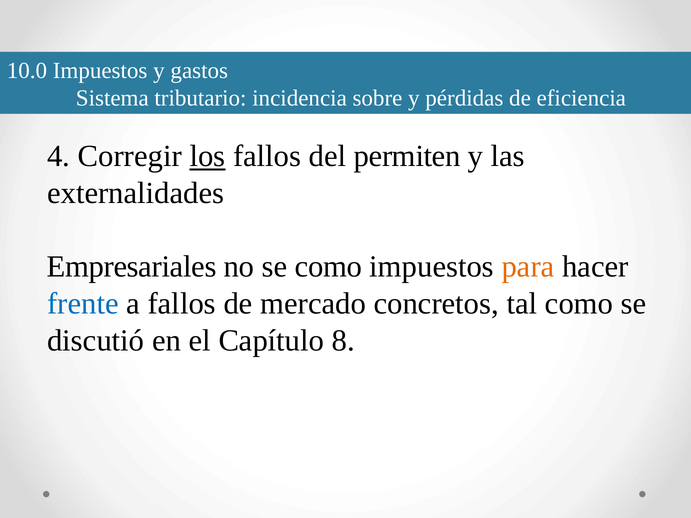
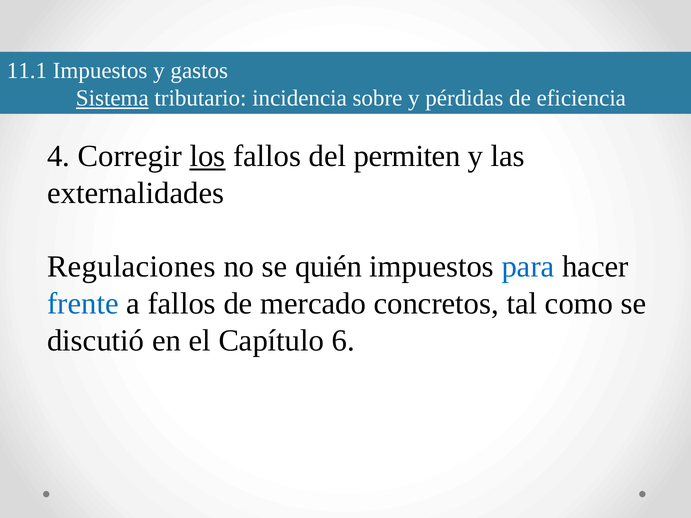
10.0: 10.0 -> 11.1 (27, 71)
Sistema underline: none -> present (112, 98)
Empresariales: Empresariales -> Regulaciones (131, 267)
se como: como -> quién (329, 267)
para colour: orange -> blue (528, 267)
8: 8 -> 6 (343, 341)
